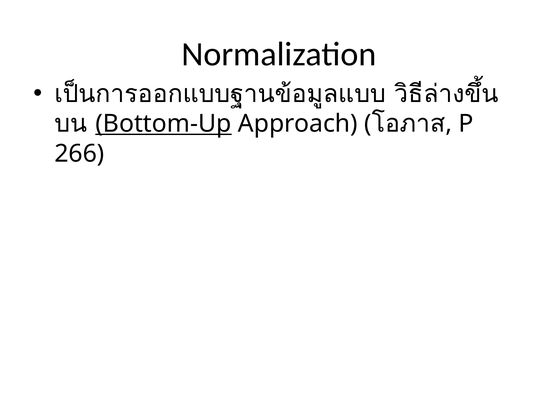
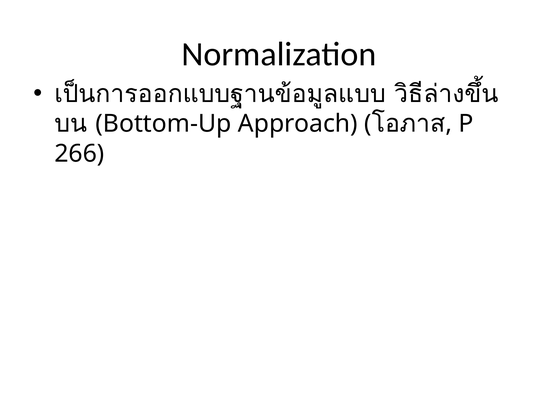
Bottom-Up underline: present -> none (163, 124)
